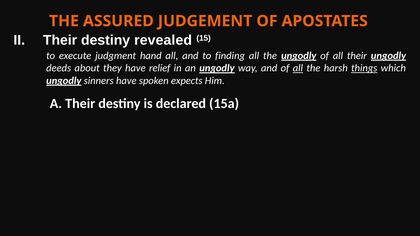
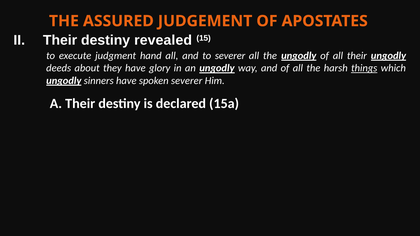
to finding: finding -> severer (230, 56)
relief: relief -> glory (160, 68)
all underline: present -> none (298, 68)
spoken expects: expects -> severer (187, 81)
